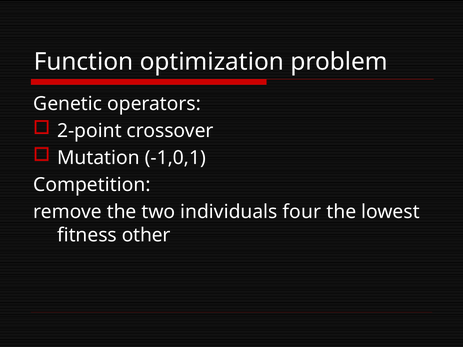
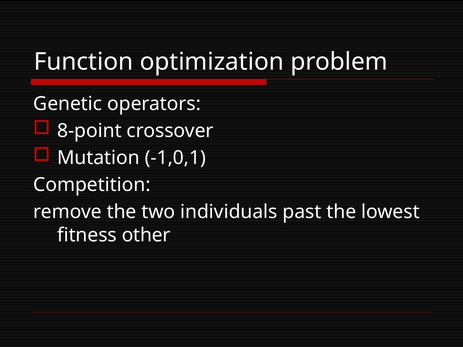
2-point: 2-point -> 8-point (89, 131)
four: four -> past (302, 212)
